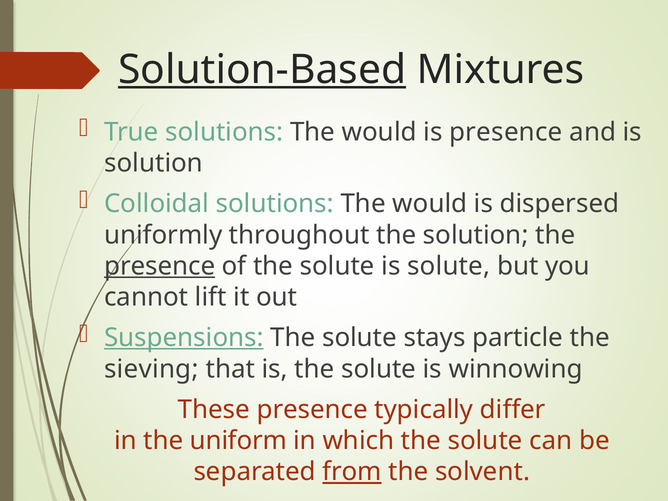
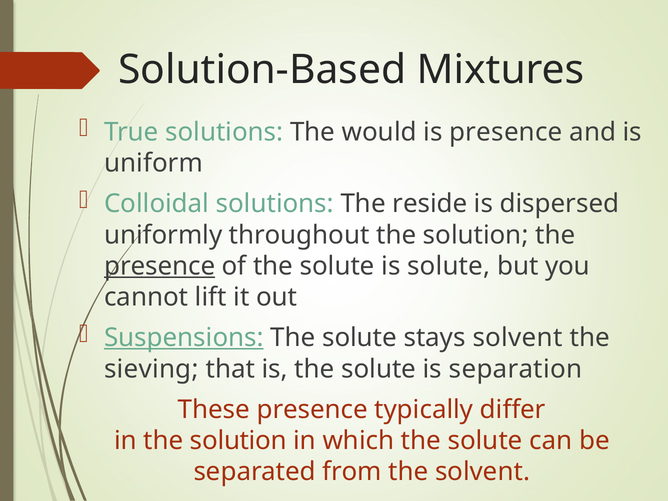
Solution-Based underline: present -> none (262, 70)
solution: solution -> uniform (154, 163)
Colloidal solutions The would: would -> reside (430, 204)
stays particle: particle -> solvent (518, 338)
winnowing: winnowing -> separation (516, 369)
in the uniform: uniform -> solution (238, 441)
from underline: present -> none (352, 472)
